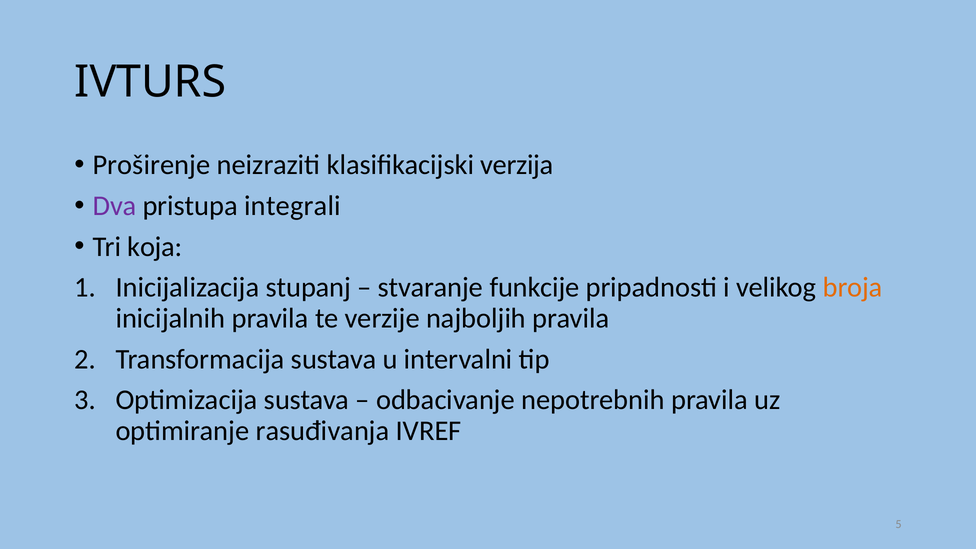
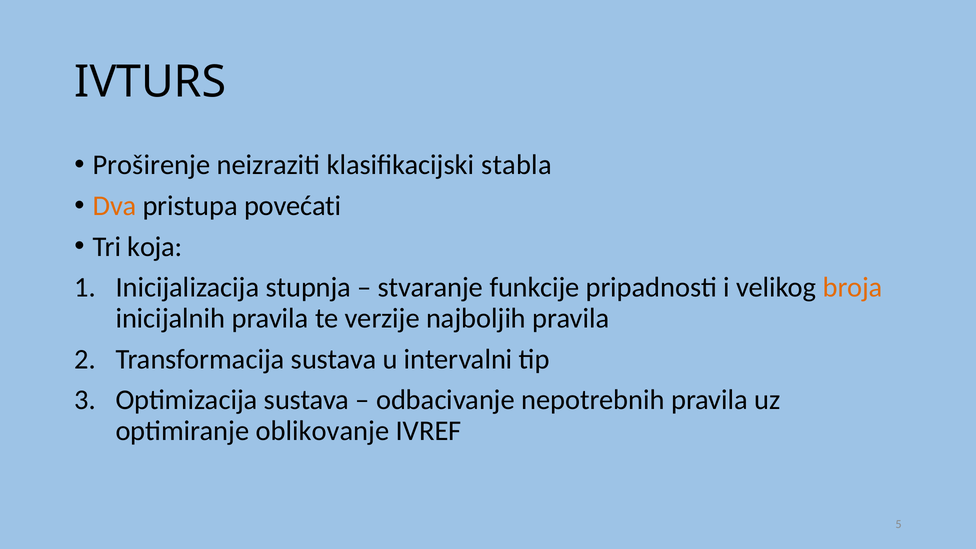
verzija: verzija -> stabla (517, 165)
Dva colour: purple -> orange (115, 206)
integrali: integrali -> povećati (293, 206)
stupanj: stupanj -> stupnja (308, 288)
rasuđivanja: rasuđivanja -> oblikovanje (323, 431)
